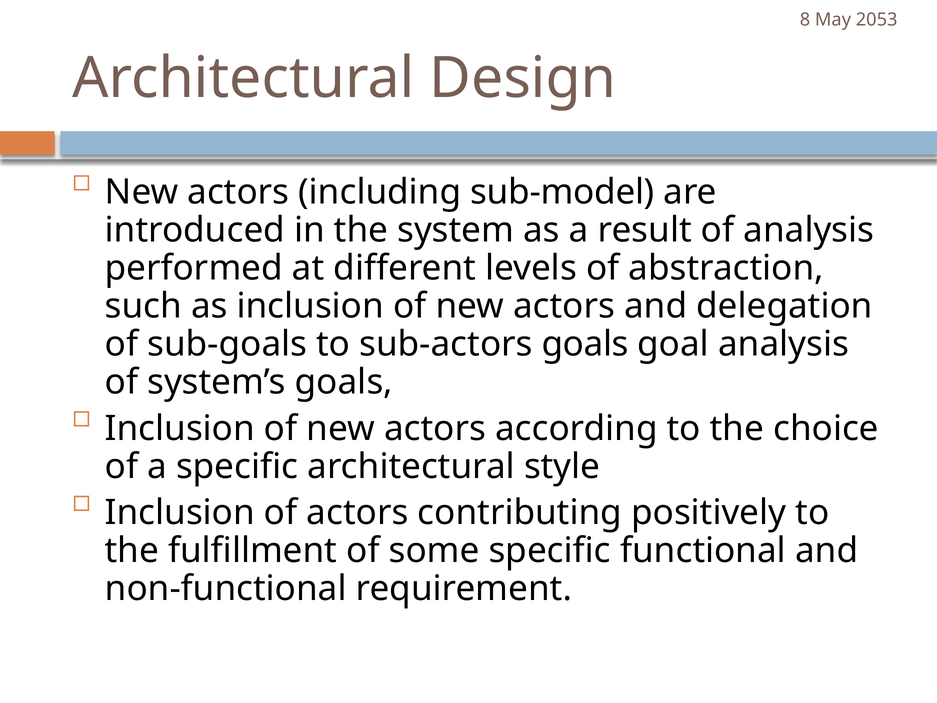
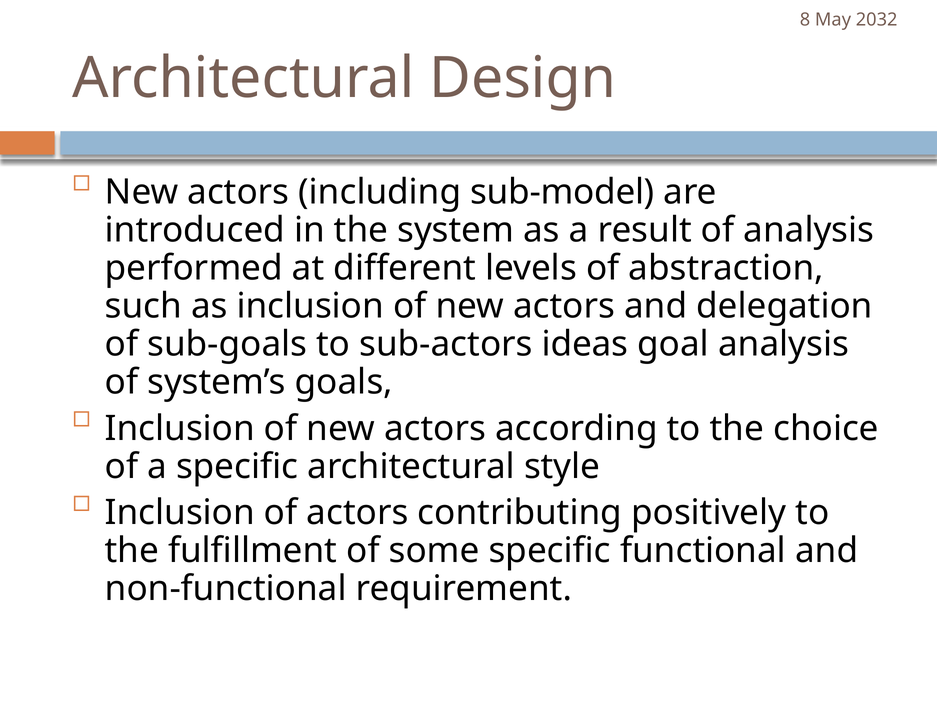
2053: 2053 -> 2032 (877, 20)
sub-actors goals: goals -> ideas (585, 344)
